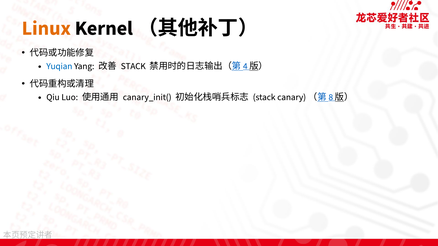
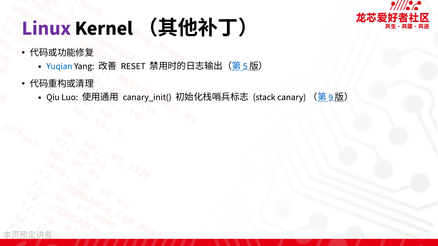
Linux colour: orange -> purple (46, 28)
STACK: STACK -> RESET (133, 66)
4: 4 -> 5 (245, 66)
8: 8 -> 9 (331, 97)
